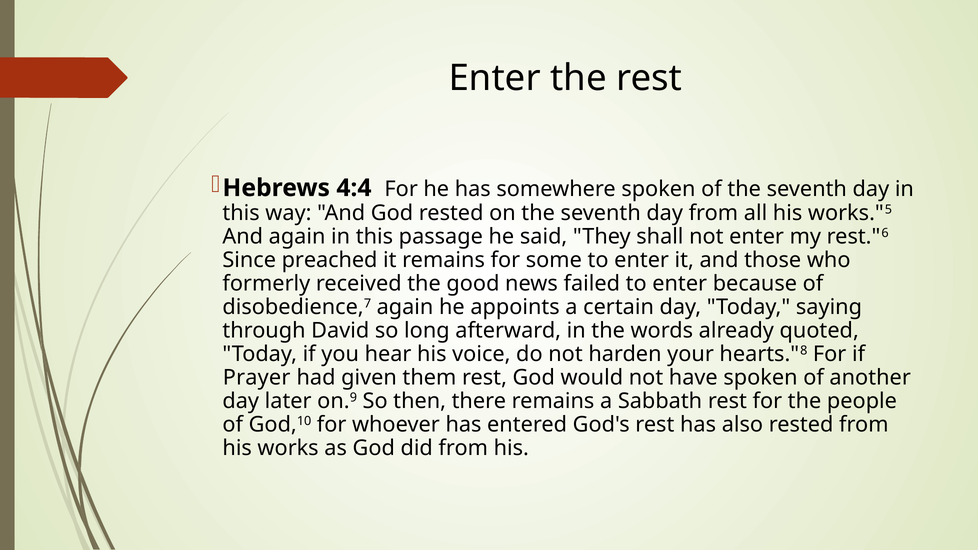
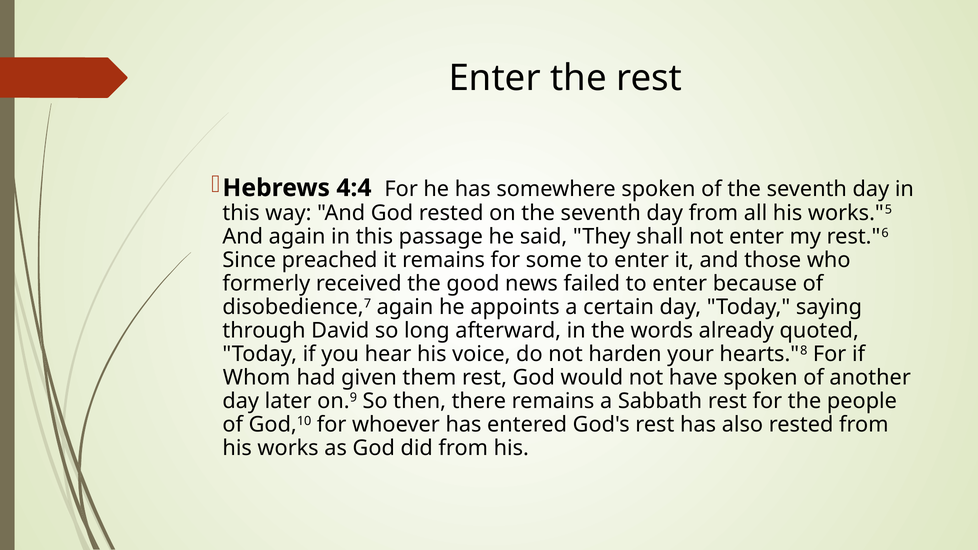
Prayer: Prayer -> Whom (257, 378)
